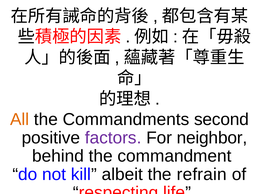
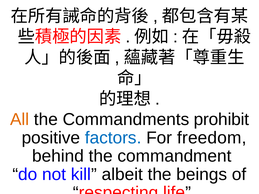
second: second -> prohibit (221, 120)
factors colour: purple -> blue (113, 138)
neighbor: neighbor -> freedom (212, 138)
refrain: refrain -> beings (202, 175)
